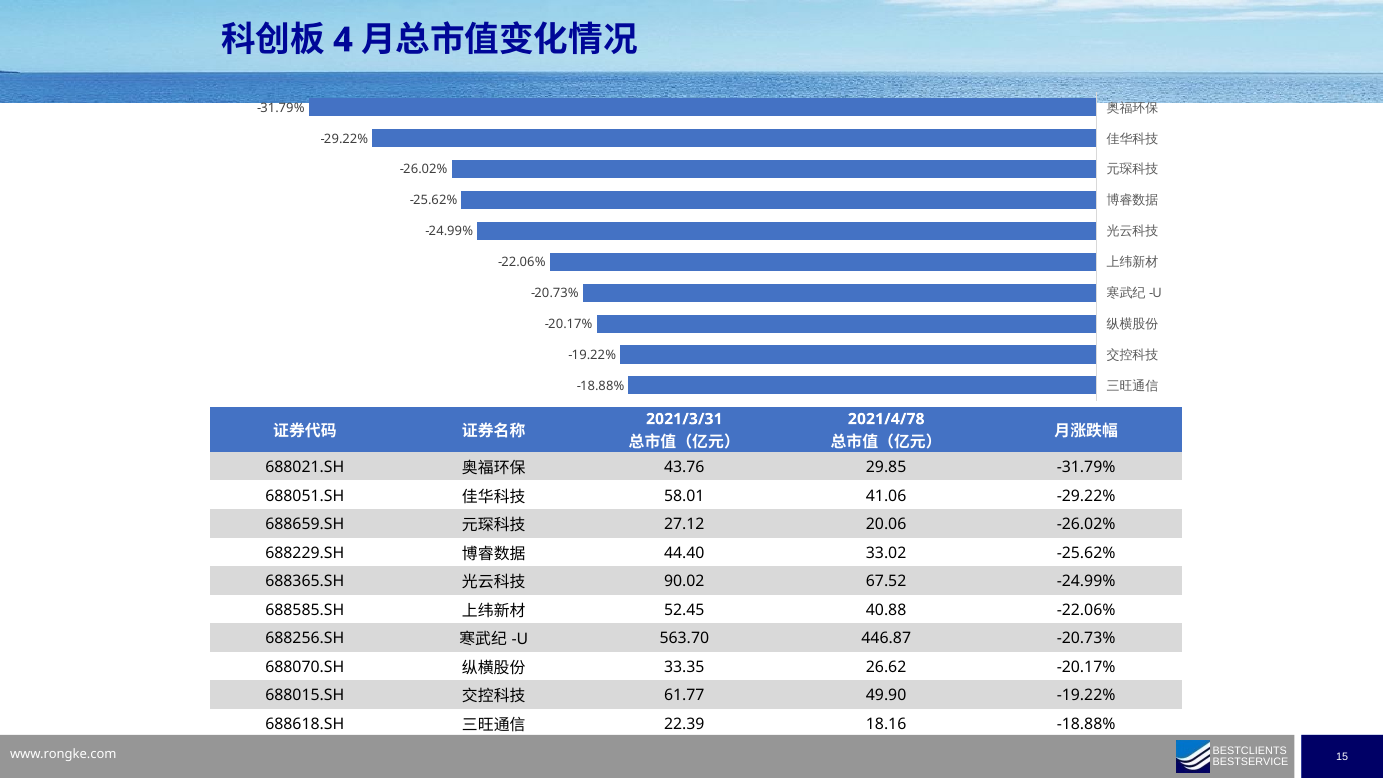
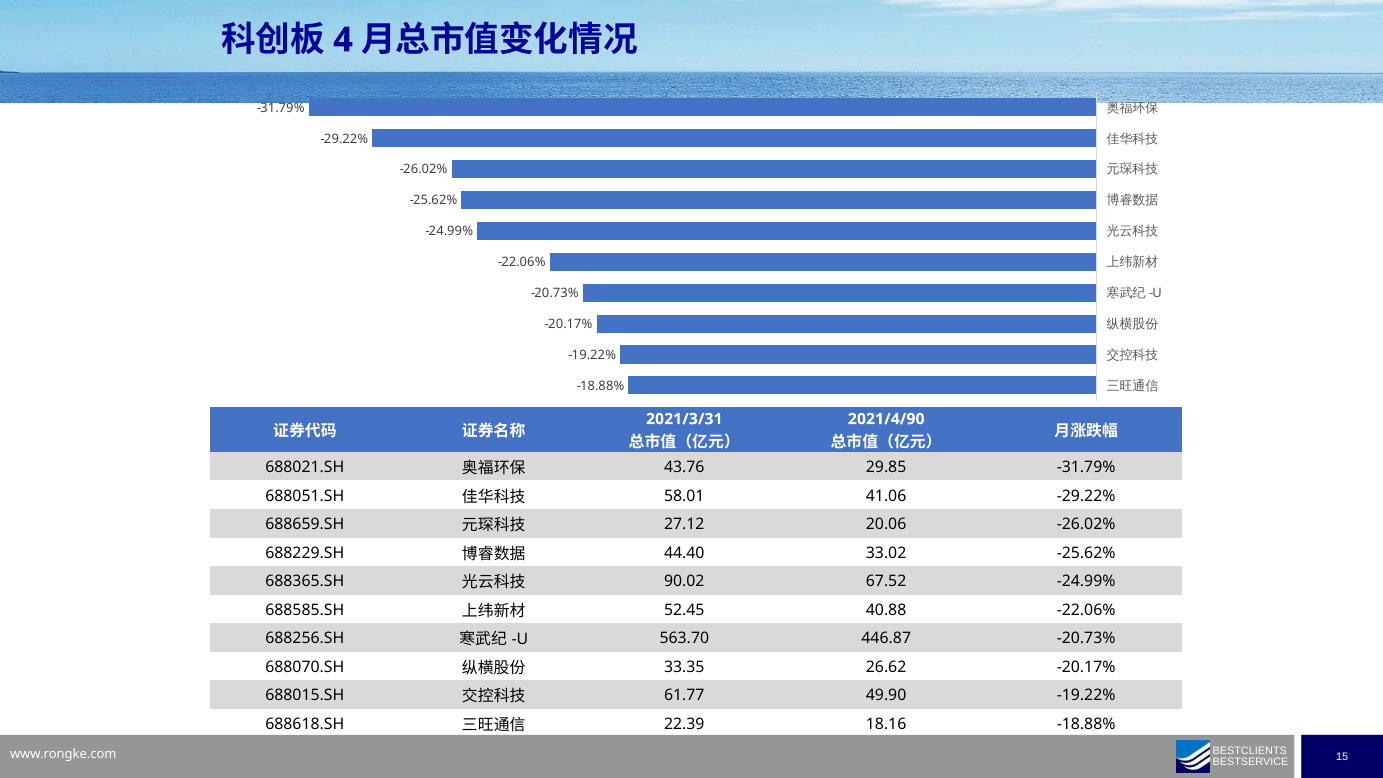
2021/4/78: 2021/4/78 -> 2021/4/90 (886, 419)
